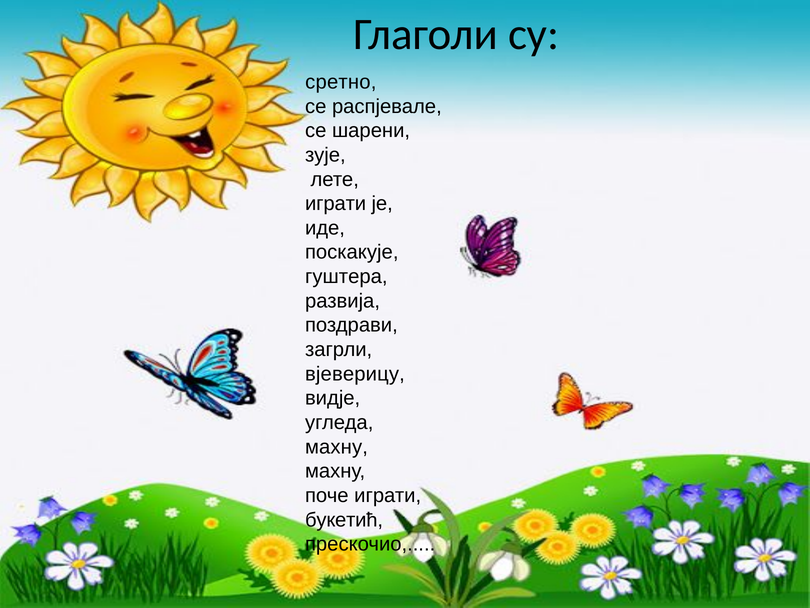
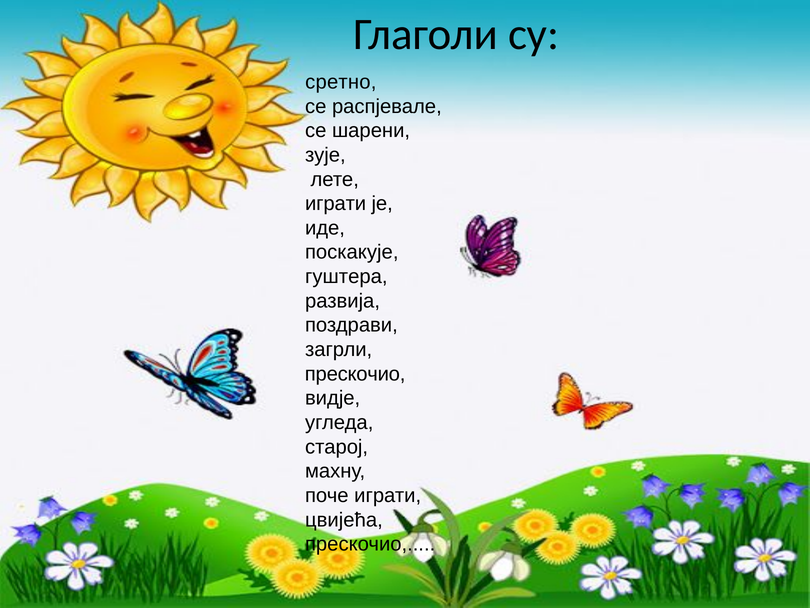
вјеверицу: вјеверицу -> прескочио (355, 374)
махну: махну -> старој (337, 447)
букетић: букетић -> цвијећа (344, 519)
